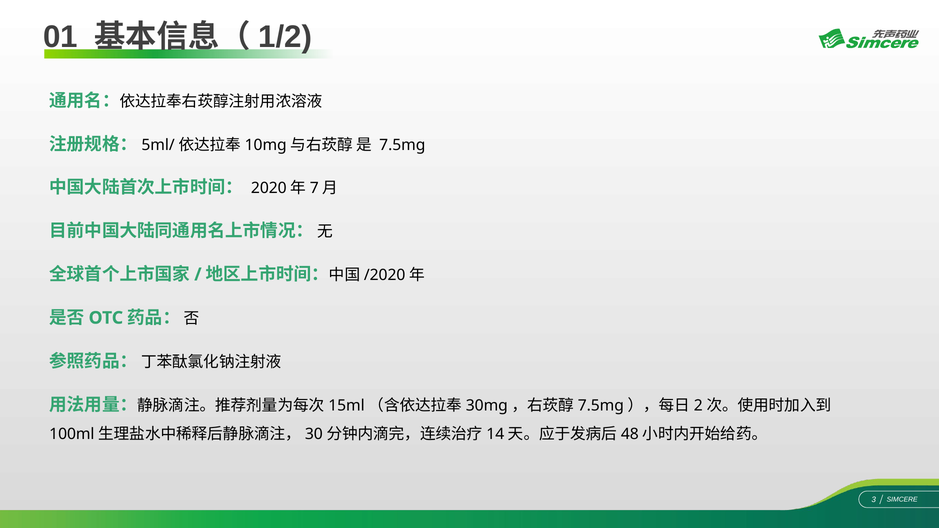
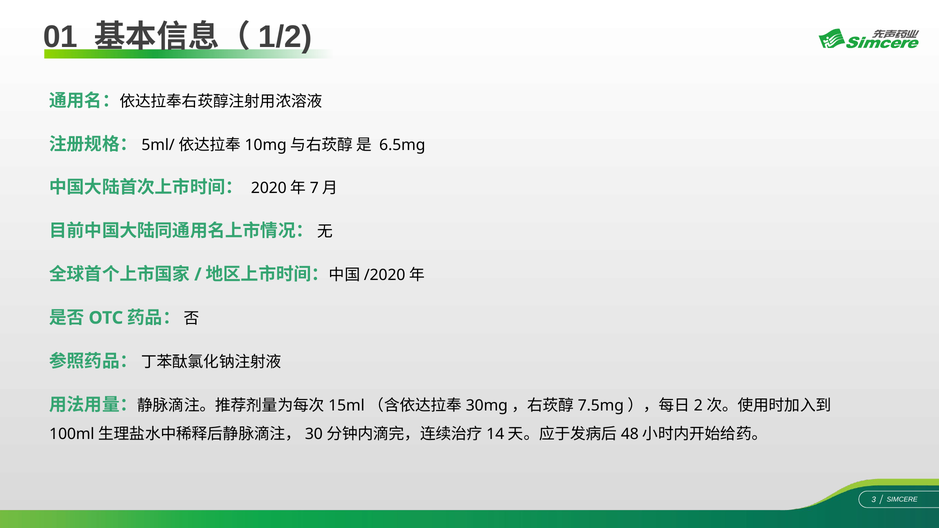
7.5mg: 7.5mg -> 6.5mg (402, 145)
